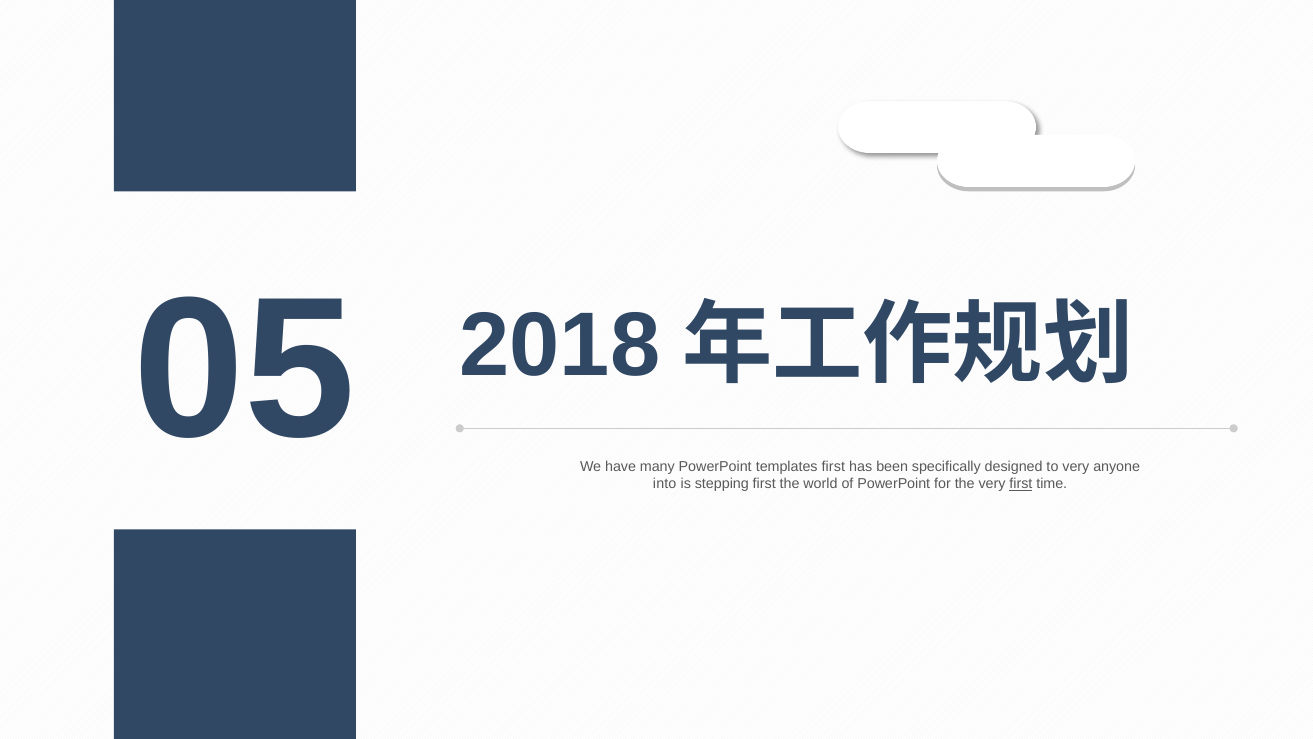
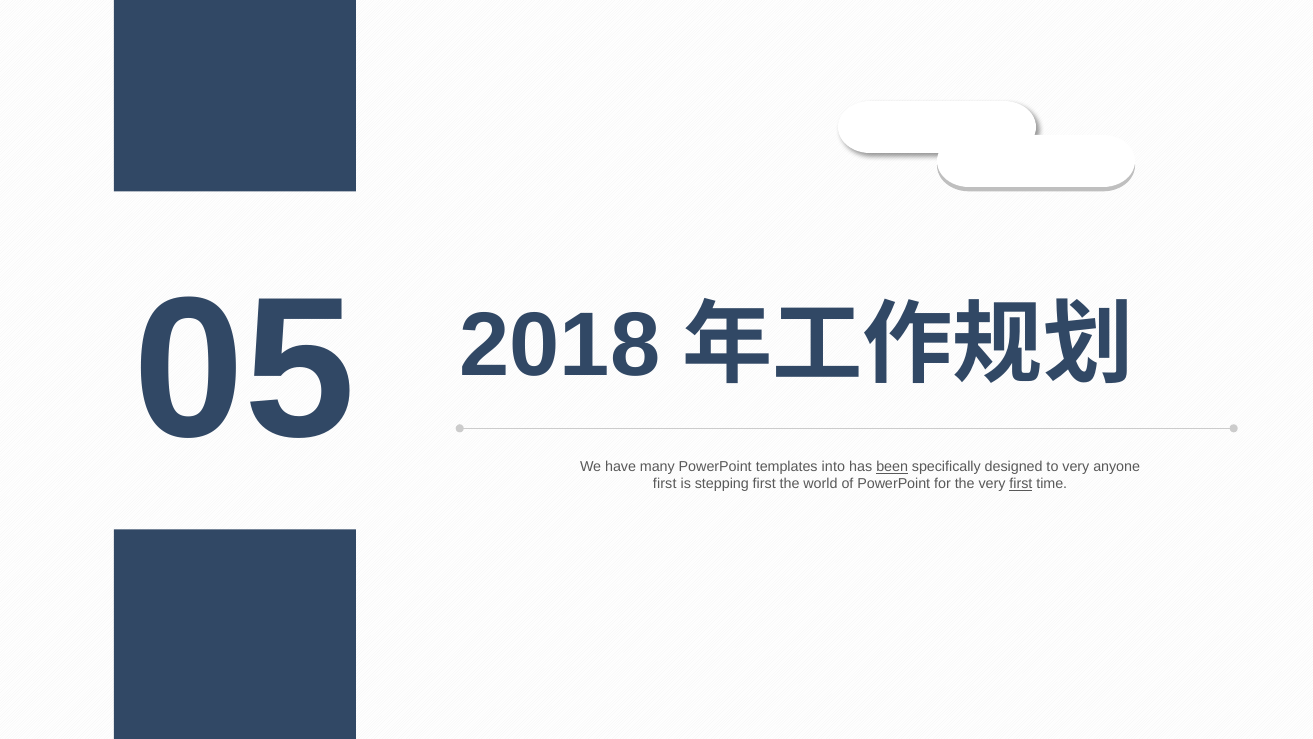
templates first: first -> into (833, 467)
been underline: none -> present (892, 467)
into: into -> first (665, 484)
